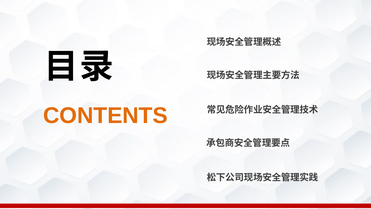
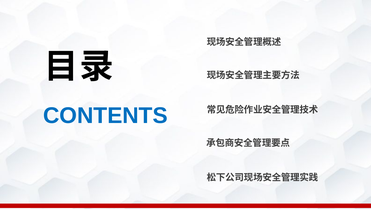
CONTENTS colour: orange -> blue (105, 116)
